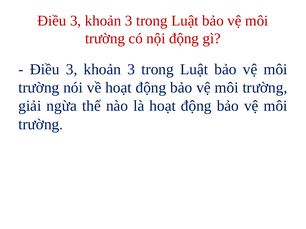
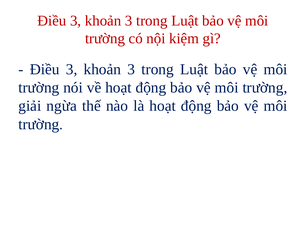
nội động: động -> kiệm (184, 39)
